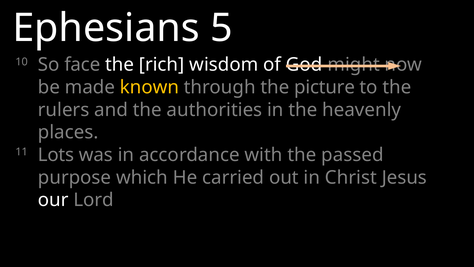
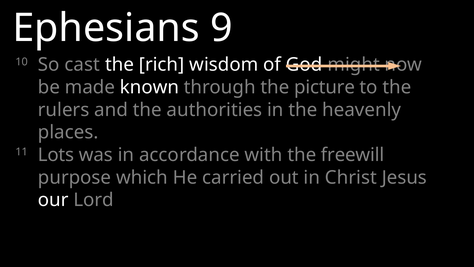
5: 5 -> 9 (221, 28)
face: face -> cast (82, 65)
known colour: yellow -> white (149, 87)
passed: passed -> freewill (353, 155)
